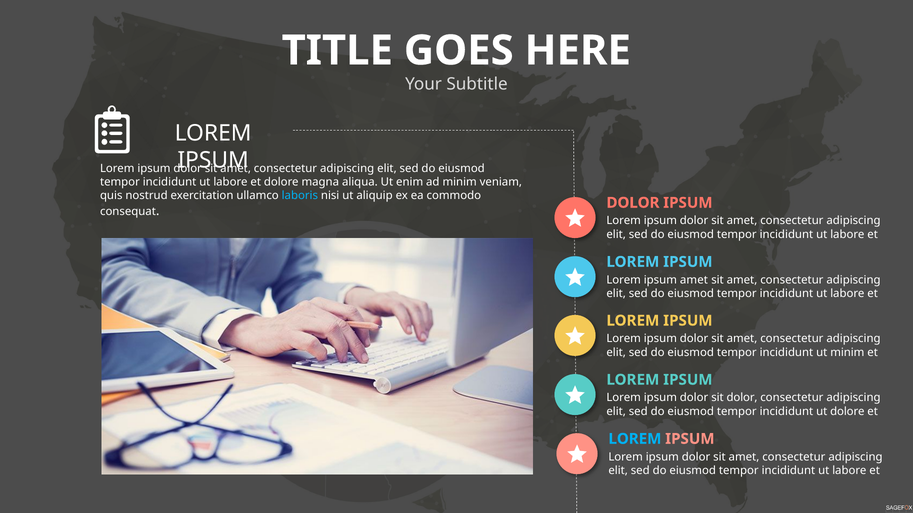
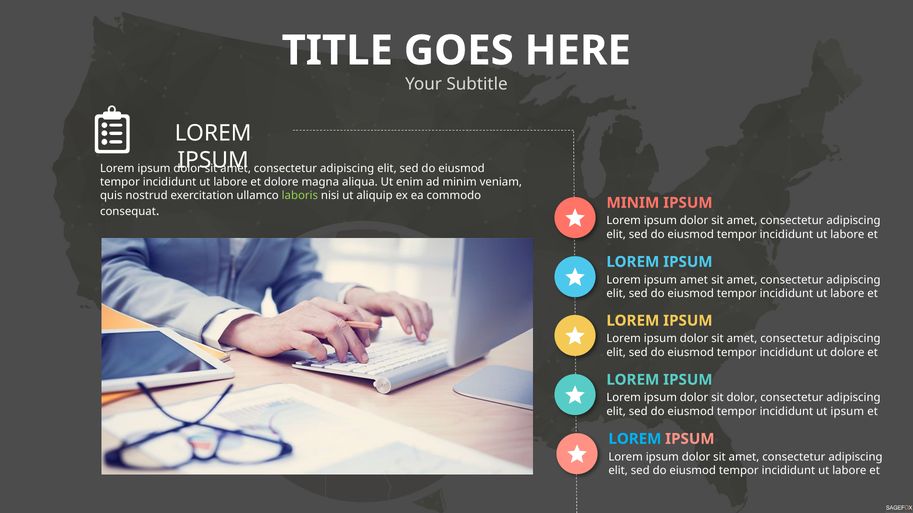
laboris colour: light blue -> light green (300, 196)
DOLOR: DOLOR -> MINIM (633, 203)
ut minim: minim -> dolore (847, 353)
ut dolore: dolore -> ipsum (847, 412)
